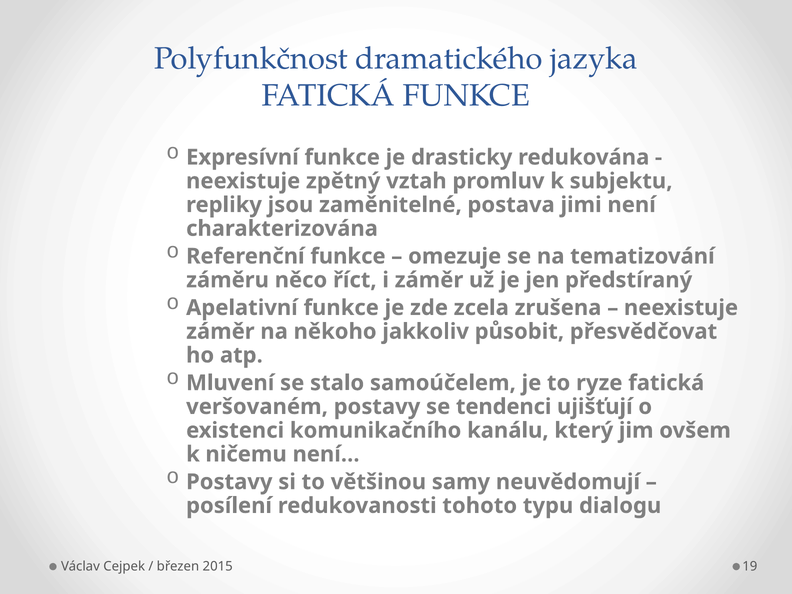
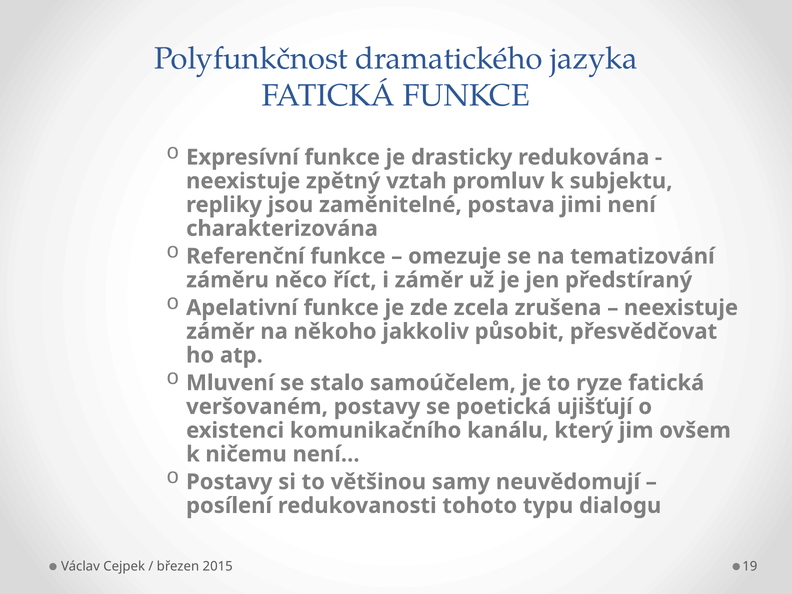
tendenci: tendenci -> poetická (504, 407)
